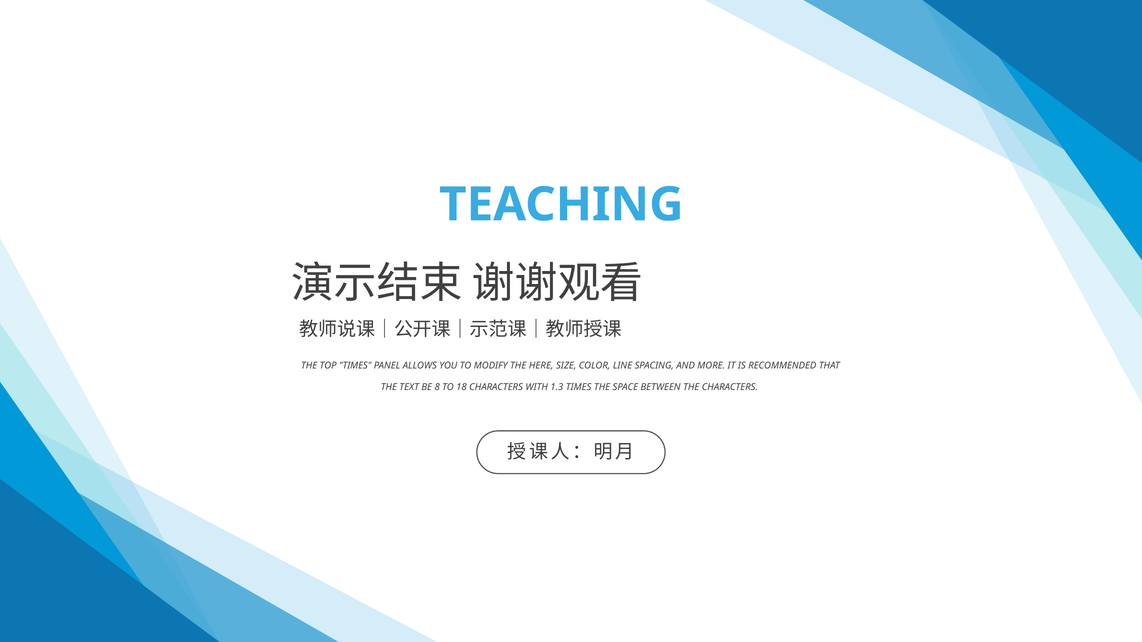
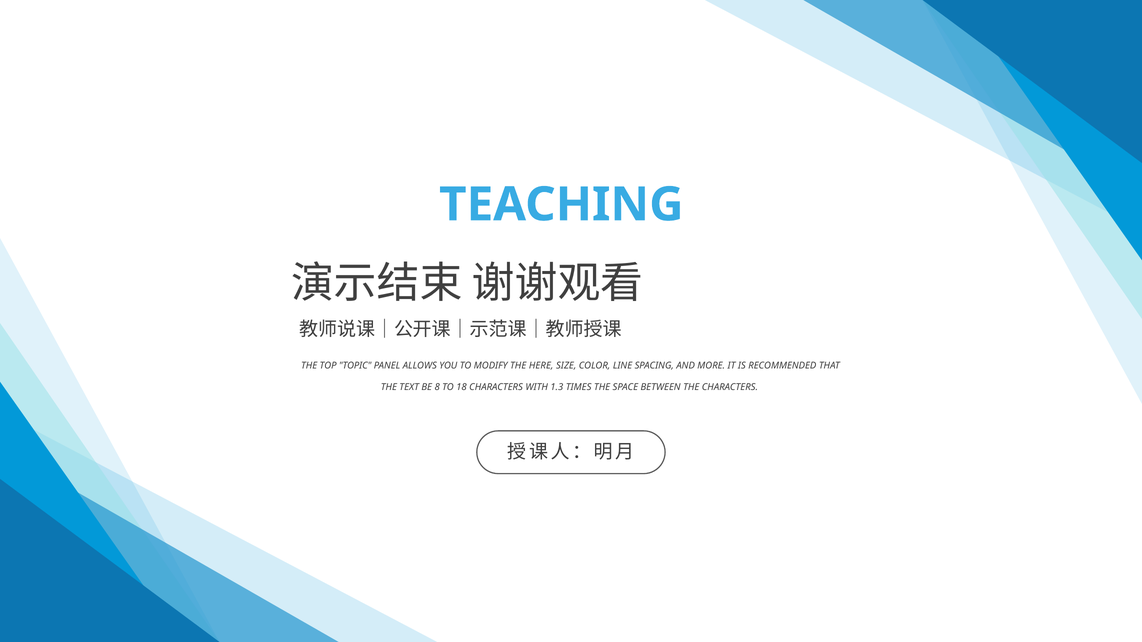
TOP TIMES: TIMES -> TOPIC (355, 366)
